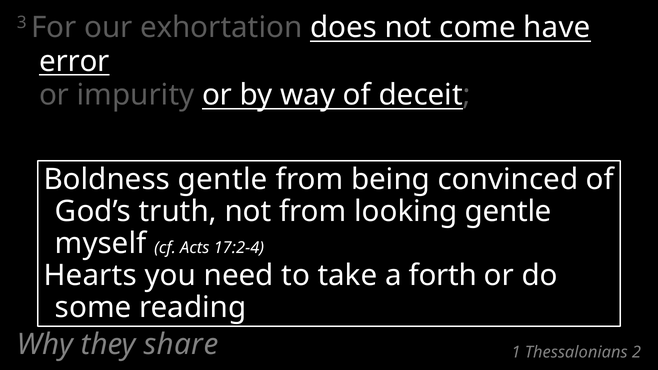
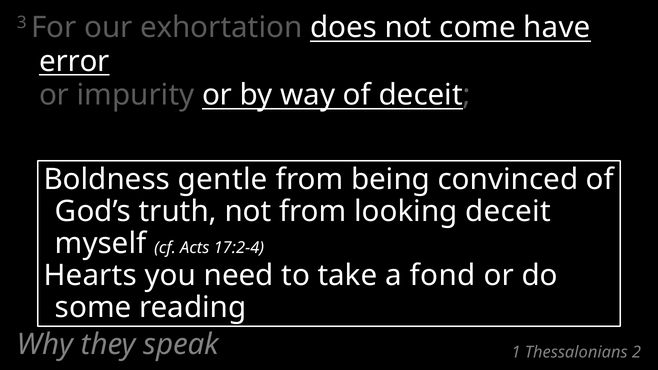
looking gentle: gentle -> deceit (508, 211)
forth: forth -> fond (443, 275)
share: share -> speak (181, 345)
